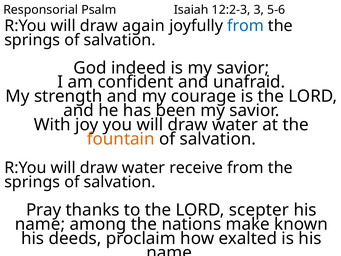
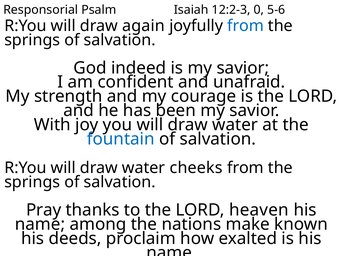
3: 3 -> 0 (259, 10)
fountain colour: orange -> blue (121, 139)
receive: receive -> cheeks (196, 168)
scepter: scepter -> heaven (259, 210)
